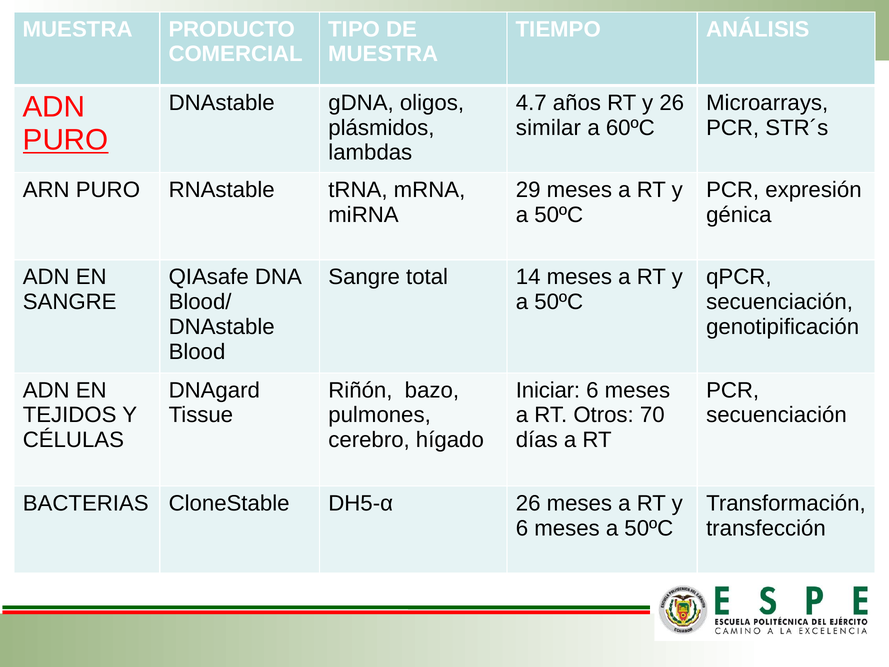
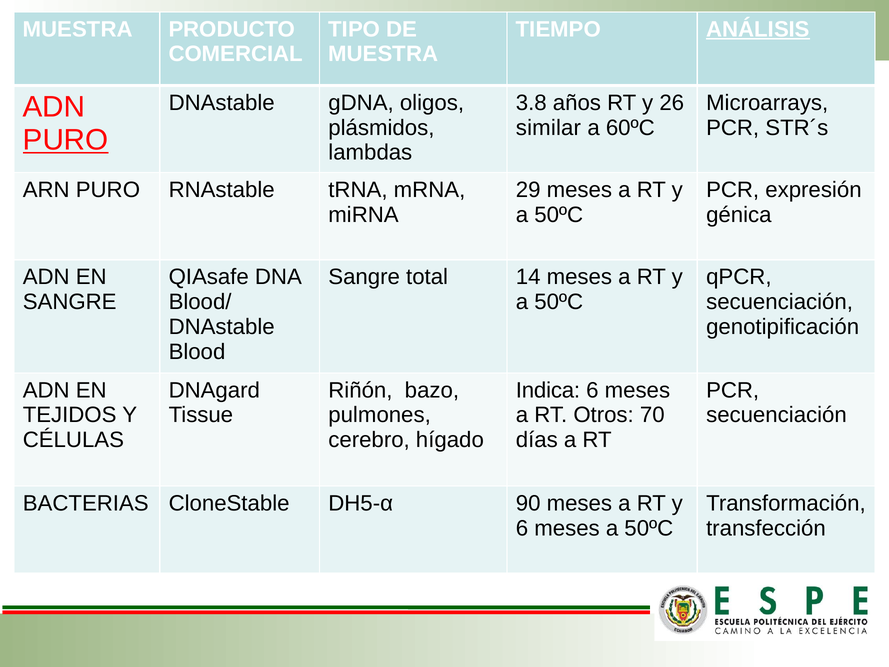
ANÁLISIS underline: none -> present (758, 29)
4.7: 4.7 -> 3.8 (531, 103)
Iniciar: Iniciar -> Indica (548, 390)
DH5-α 26: 26 -> 90 (528, 503)
